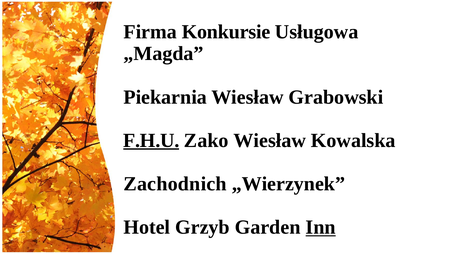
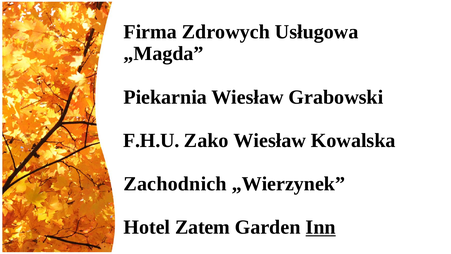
Konkursie: Konkursie -> Zdrowych (226, 32)
F.H.U underline: present -> none (151, 140)
Grzyb: Grzyb -> Zatem (203, 227)
